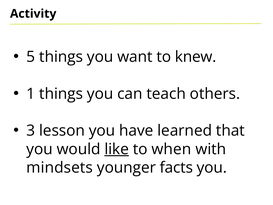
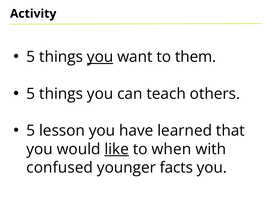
you underline: none -> present (100, 57)
knew: knew -> them (196, 57)
1: 1 -> 5 (31, 94)
3: 3 -> 5 (31, 131)
mindsets: mindsets -> confused (60, 167)
